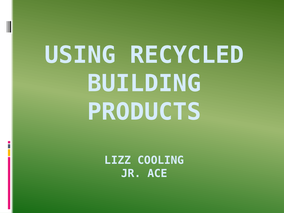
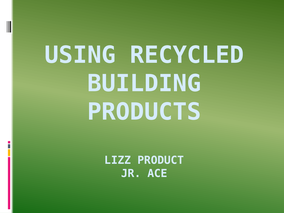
COOLING: COOLING -> PRODUCT (161, 160)
